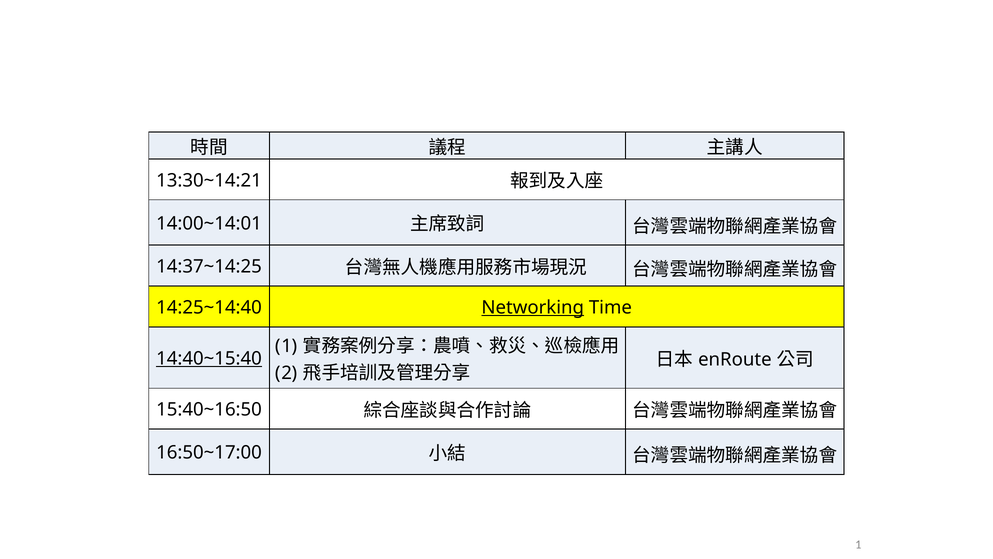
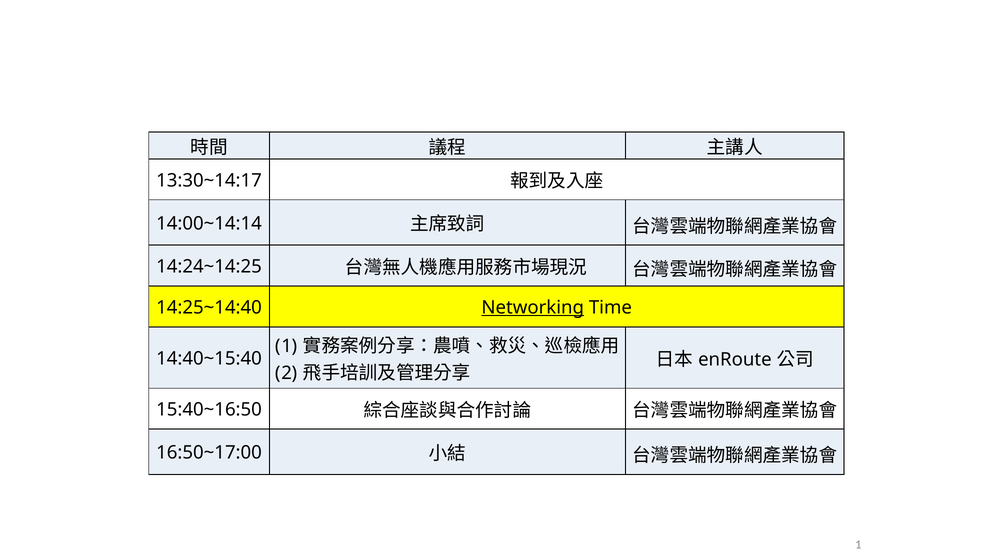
13:30~14:21: 13:30~14:21 -> 13:30~14:17 (209, 180)
14:00~14:01: 14:00~14:01 -> 14:00~14:14 (209, 223)
14:37~14:25: 14:37~14:25 -> 14:24~14:25 (209, 266)
14:40~15:40 underline: present -> none (209, 358)
